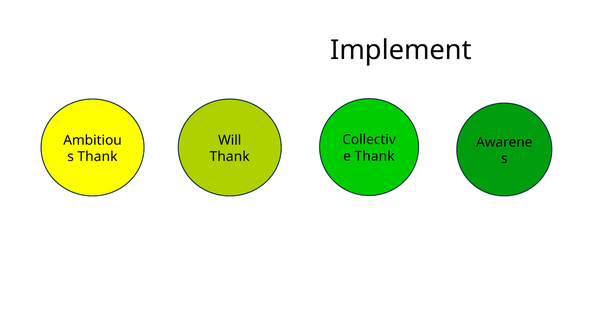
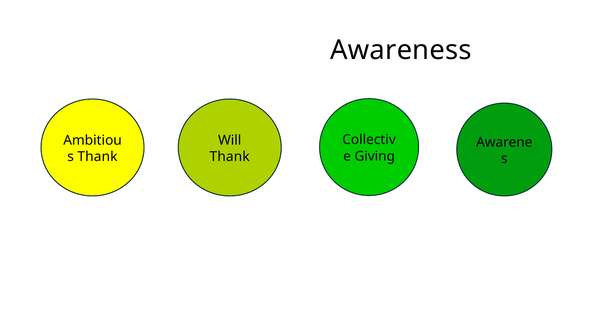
Implement: Implement -> Awareness (401, 50)
Thank: Thank -> Giving (375, 156)
